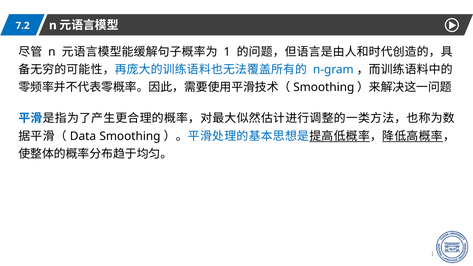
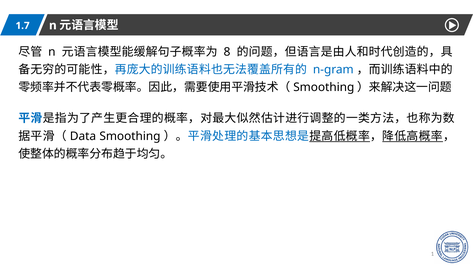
7.2: 7.2 -> 1.7 (23, 26)
1: 1 -> 8 (227, 52)
